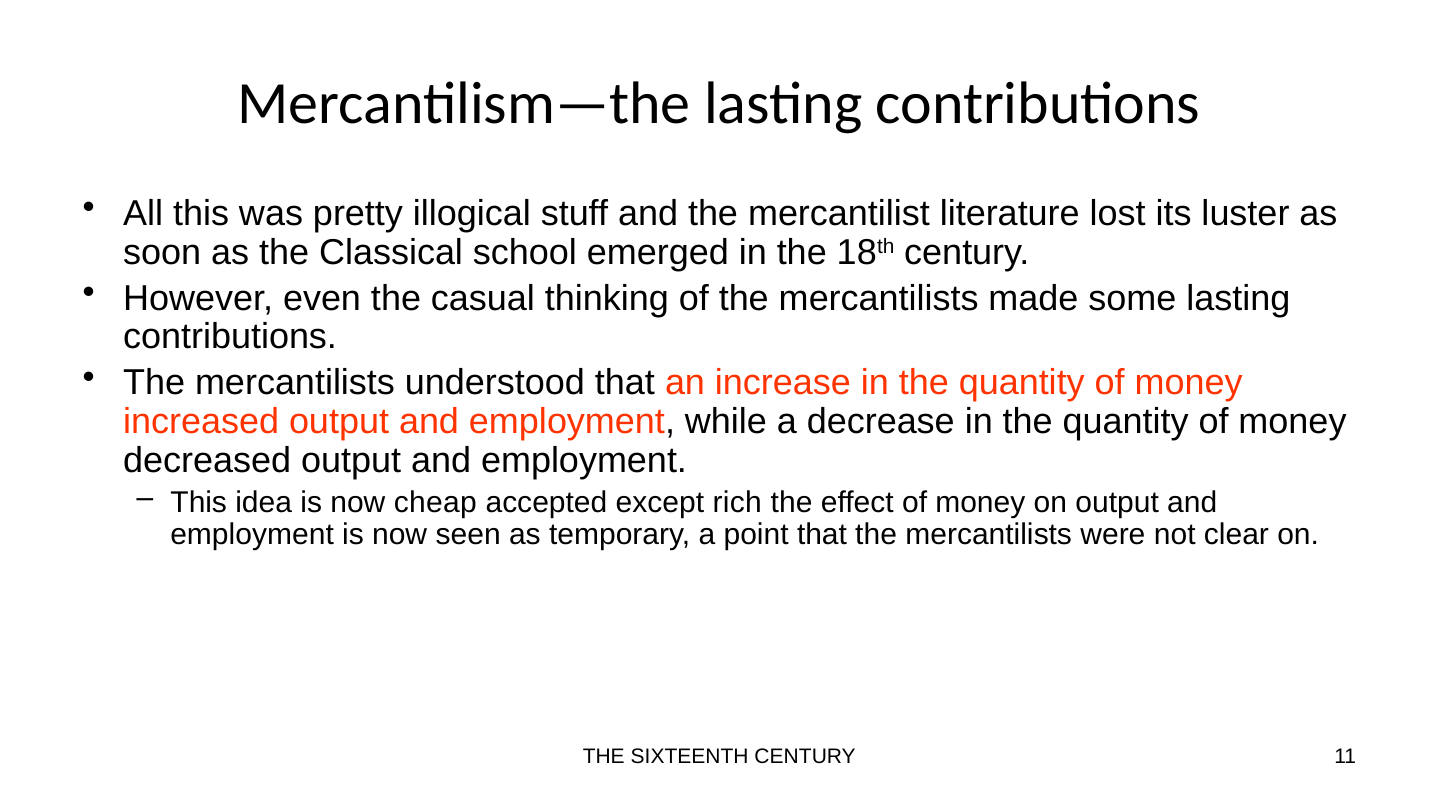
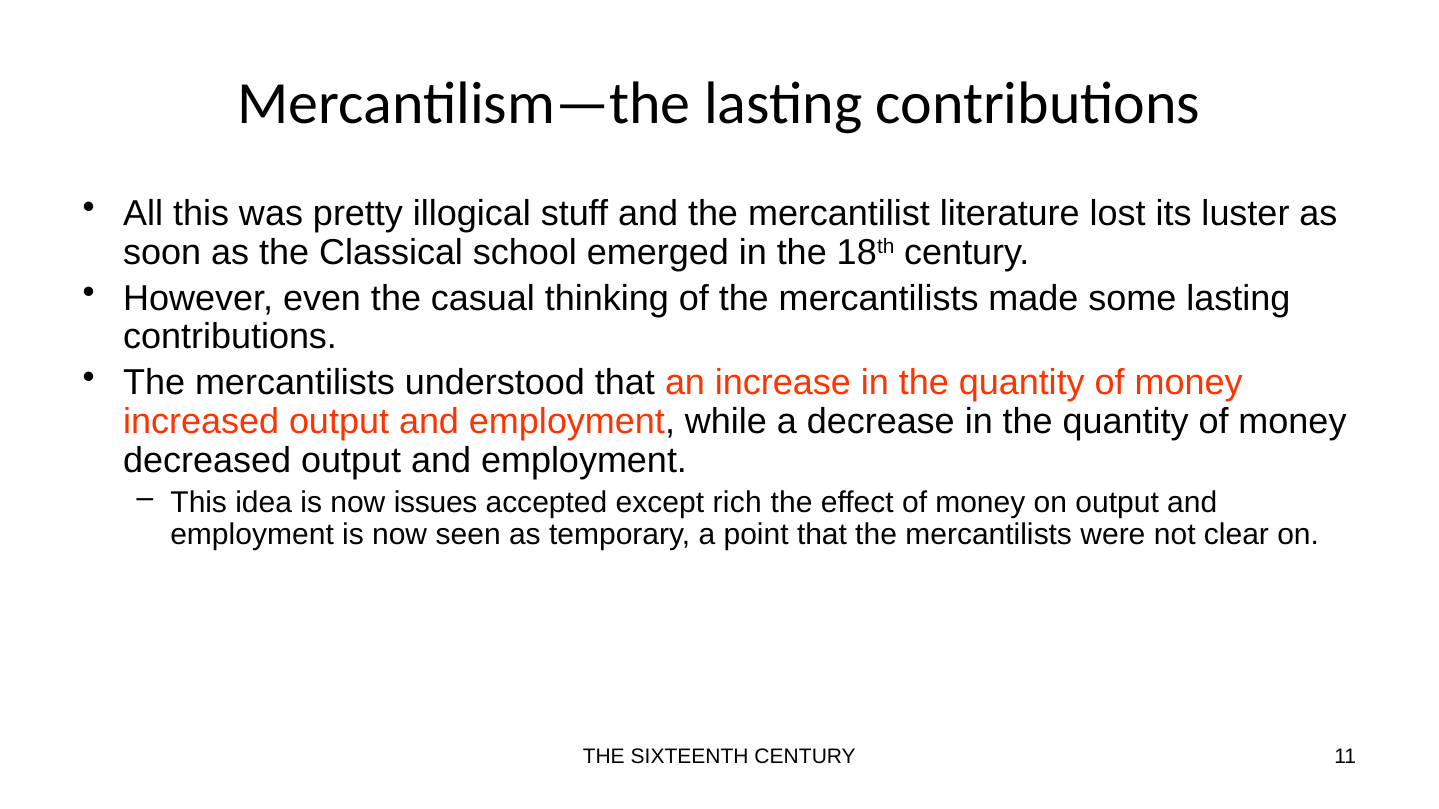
cheap: cheap -> issues (436, 502)
